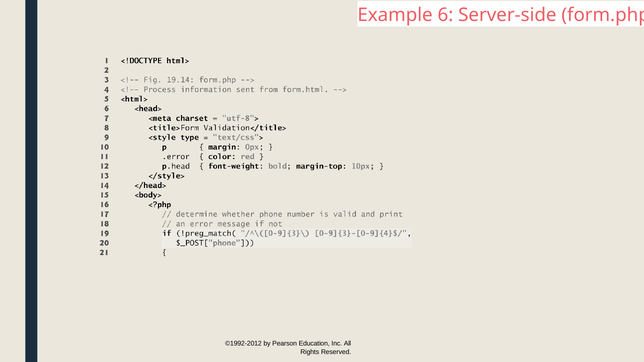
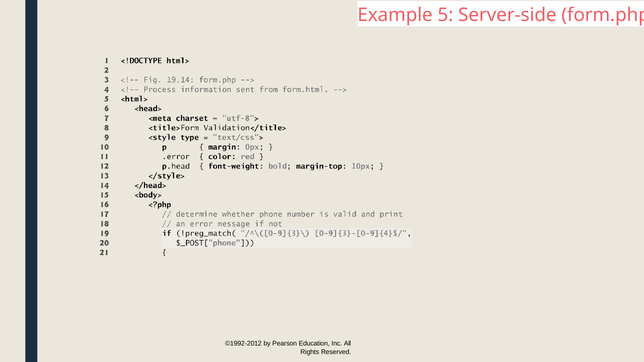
6: 6 -> 5 (445, 15)
